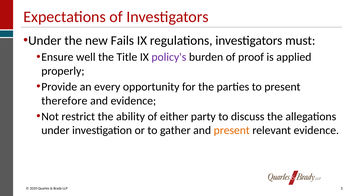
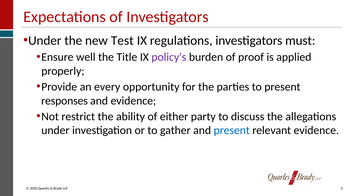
Fails: Fails -> Test (122, 41)
therefore: therefore -> responses (64, 101)
present colour: orange -> blue (232, 131)
